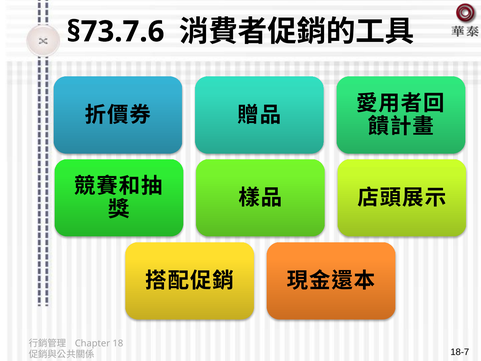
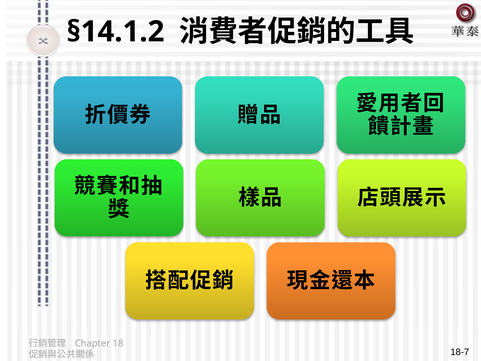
§73.7.6: §73.7.6 -> §14.1.2 (115, 32)
